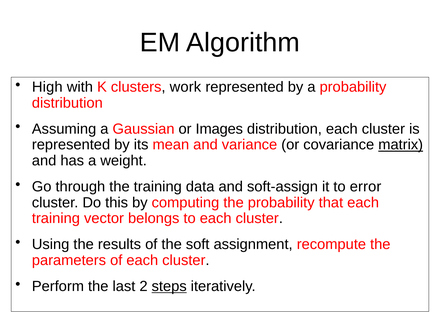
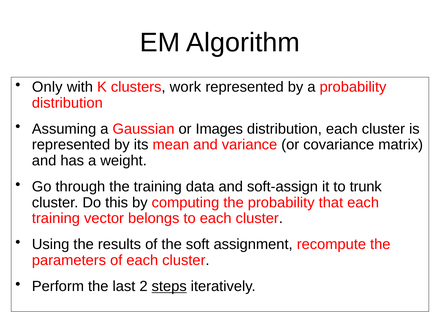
High: High -> Only (47, 87)
matrix underline: present -> none (401, 145)
error: error -> trunk (366, 187)
